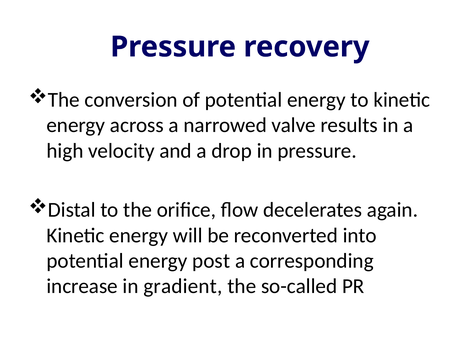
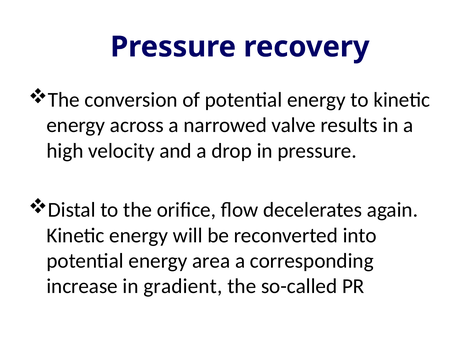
post: post -> area (211, 261)
